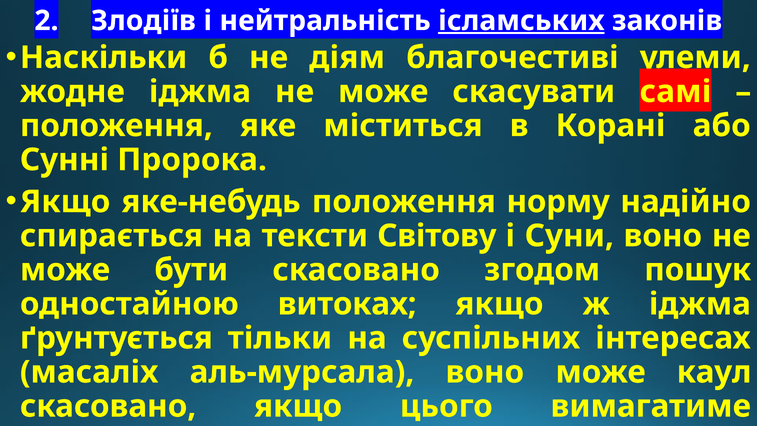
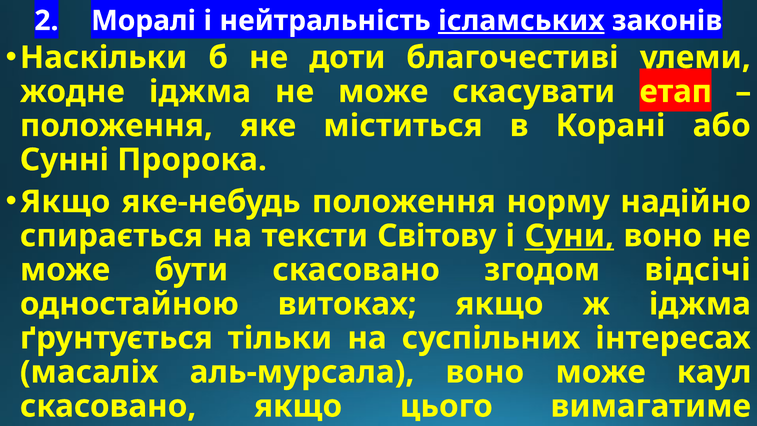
Злодіїв: Злодіїв -> Моралі (144, 21)
діям: діям -> доти (347, 58)
самі: самі -> етап (676, 92)
Суни underline: none -> present (569, 236)
пошук: пошук -> відсічі (698, 270)
